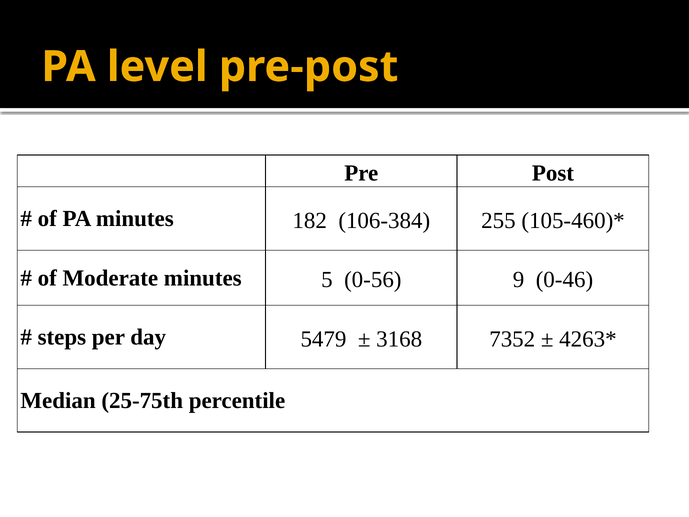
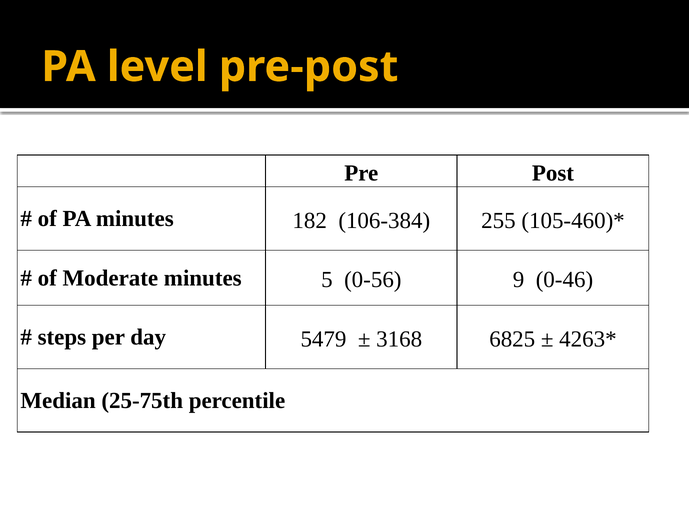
7352: 7352 -> 6825 (512, 339)
